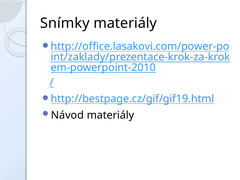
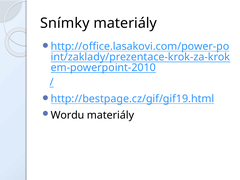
Návod: Návod -> Wordu (67, 115)
